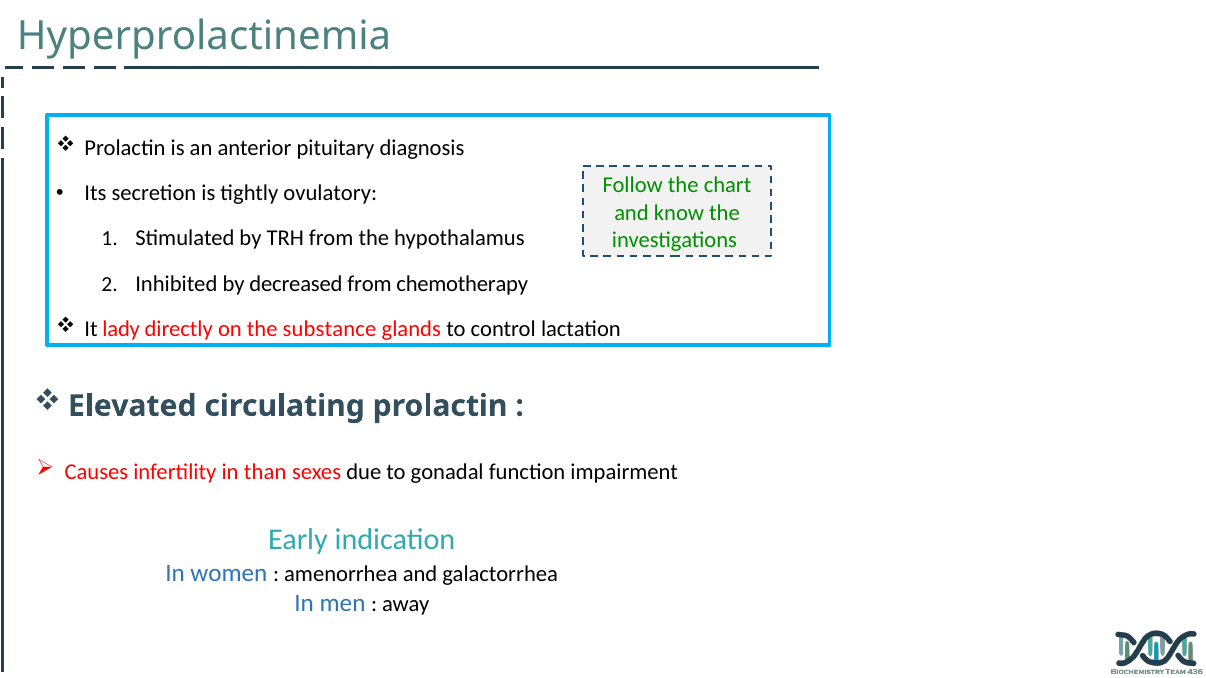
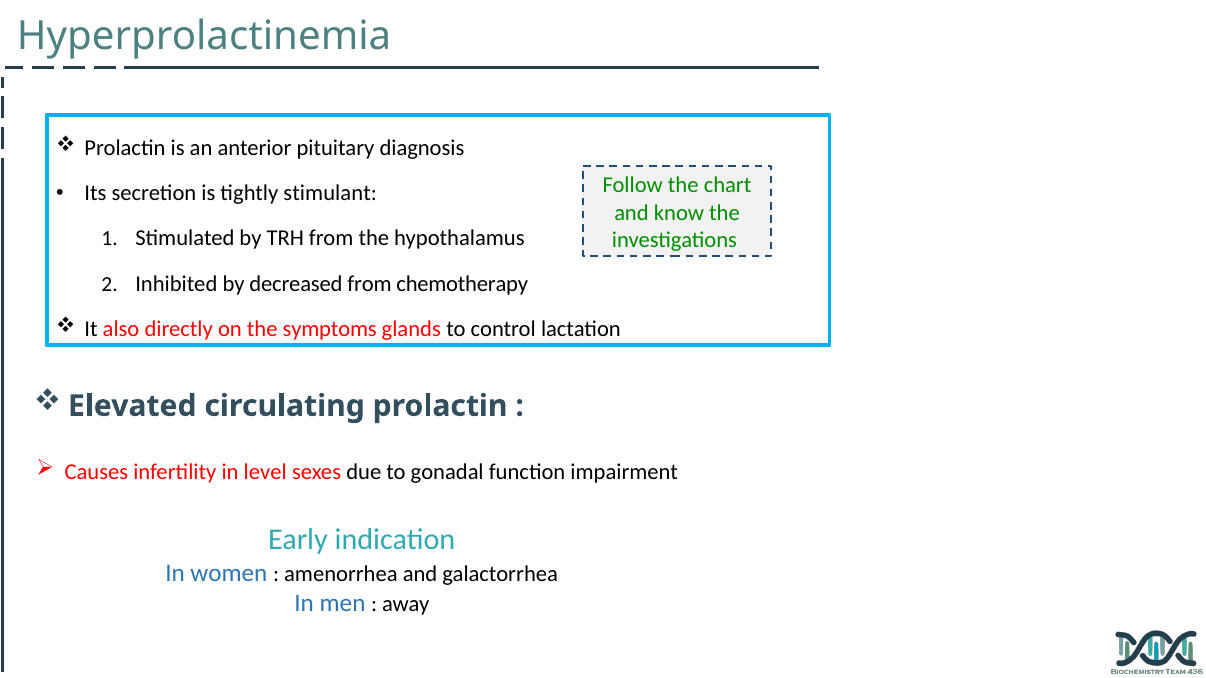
ovulatory: ovulatory -> stimulant (330, 193)
lady: lady -> also (121, 329)
substance: substance -> symptoms (330, 329)
than: than -> level (265, 472)
